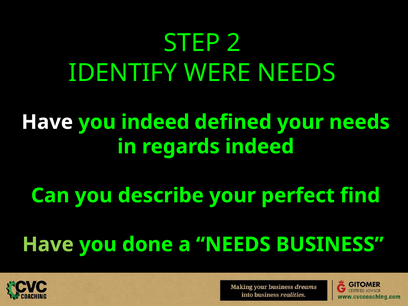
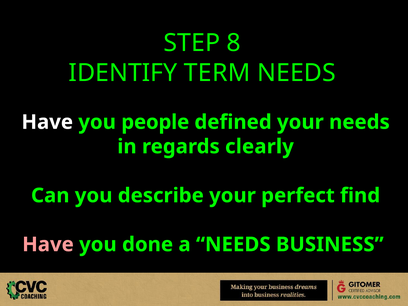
2: 2 -> 8 (234, 43)
WERE: WERE -> TERM (217, 73)
you indeed: indeed -> people (155, 122)
regards indeed: indeed -> clearly (259, 147)
Have colour: light green -> pink (48, 245)
